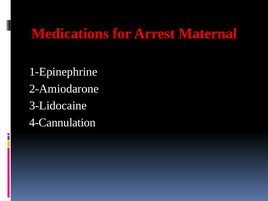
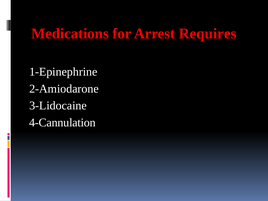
Maternal: Maternal -> Requires (208, 34)
